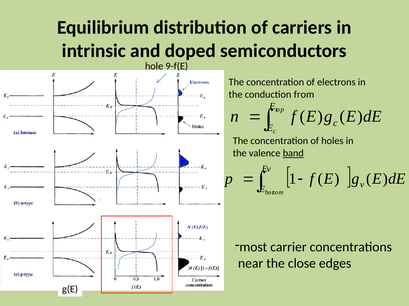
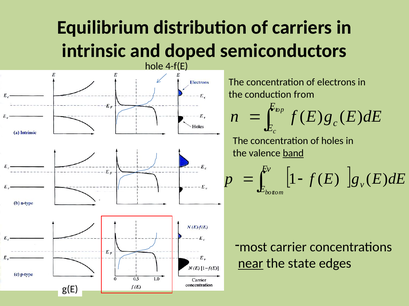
9-f(E: 9-f(E -> 4-f(E (177, 66)
near underline: none -> present (251, 264)
close: close -> state (302, 264)
